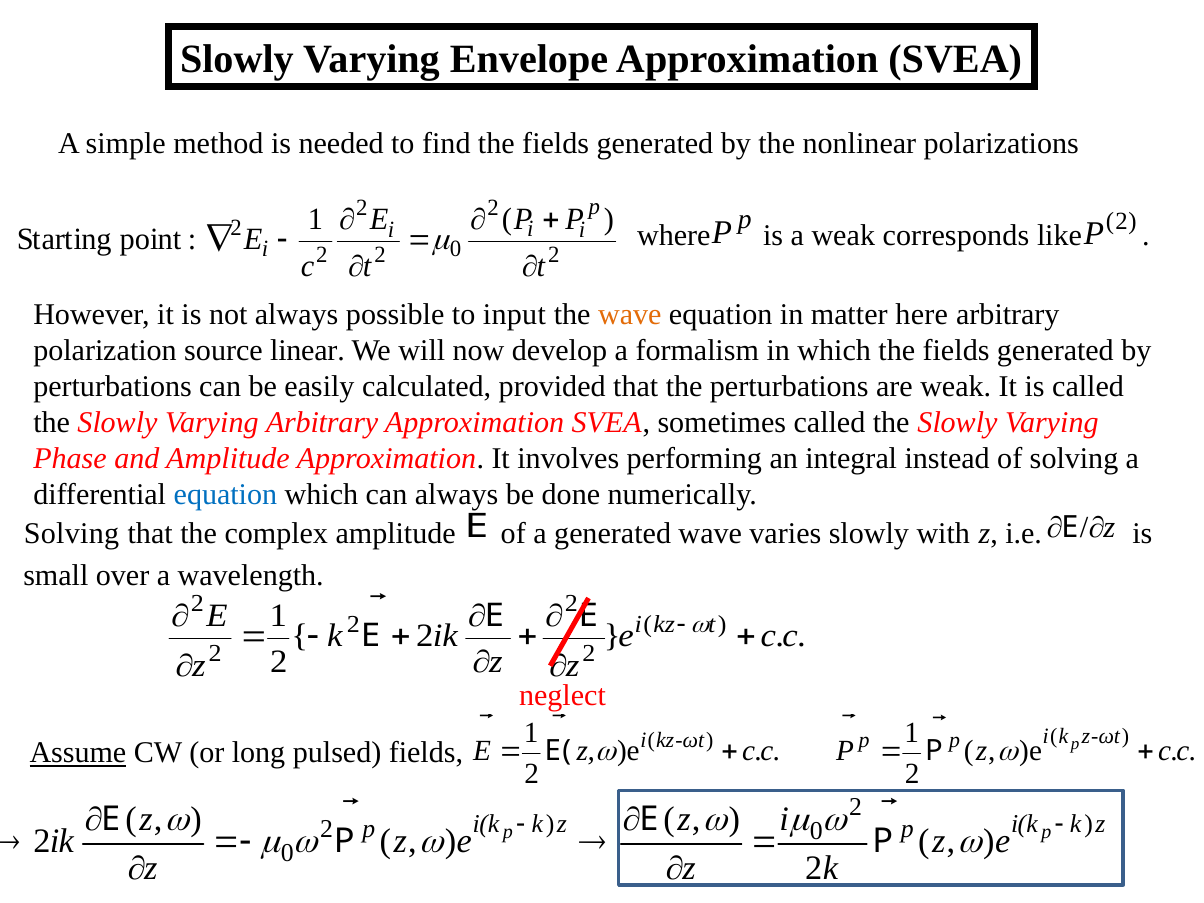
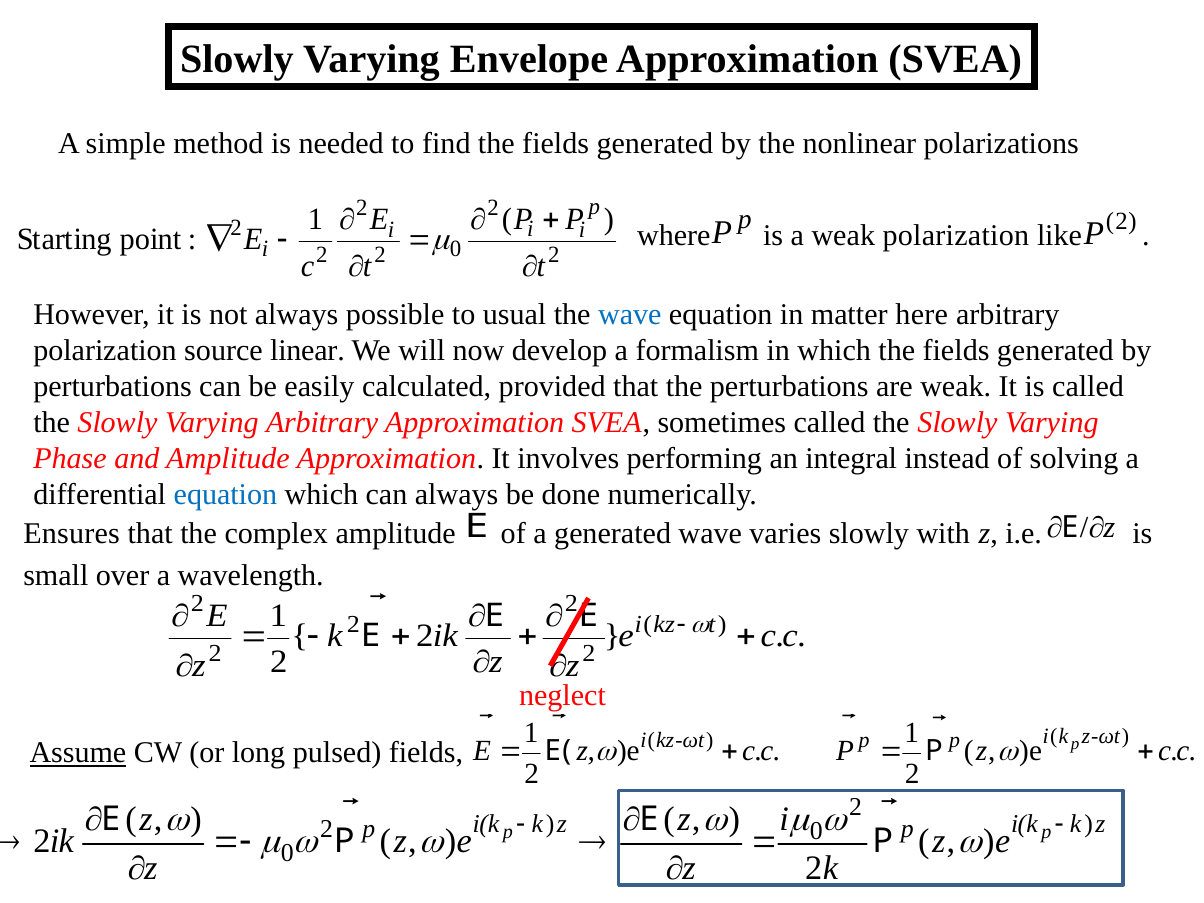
weak corresponds: corresponds -> polarization (956, 235)
input: input -> usual (515, 314)
wave colour: orange -> blue (630, 314)
Solving: Solving -> Ensures (72, 534)
